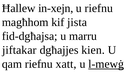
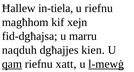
in-xejn: in-xejn -> in-tiela (56, 8)
jista: jista -> xejn (77, 22)
jiftakar: jiftakar -> naqduh (19, 50)
qam underline: none -> present (12, 64)
